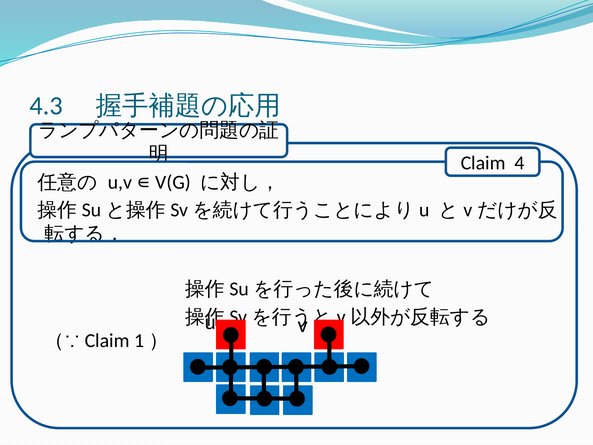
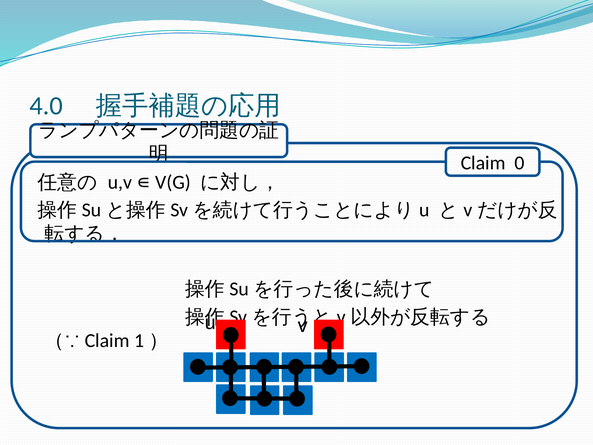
4.3: 4.3 -> 4.0 (46, 106)
4: 4 -> 0 (519, 163)
